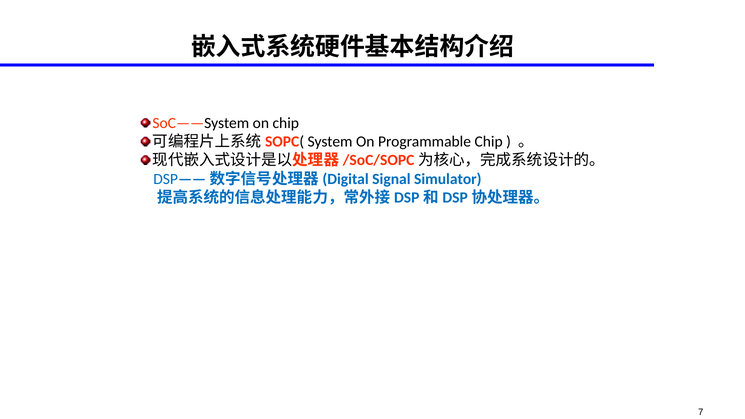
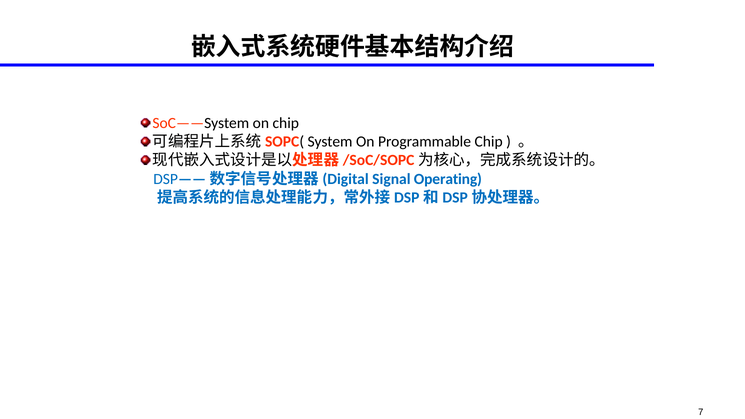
Simulator: Simulator -> Operating (448, 179)
